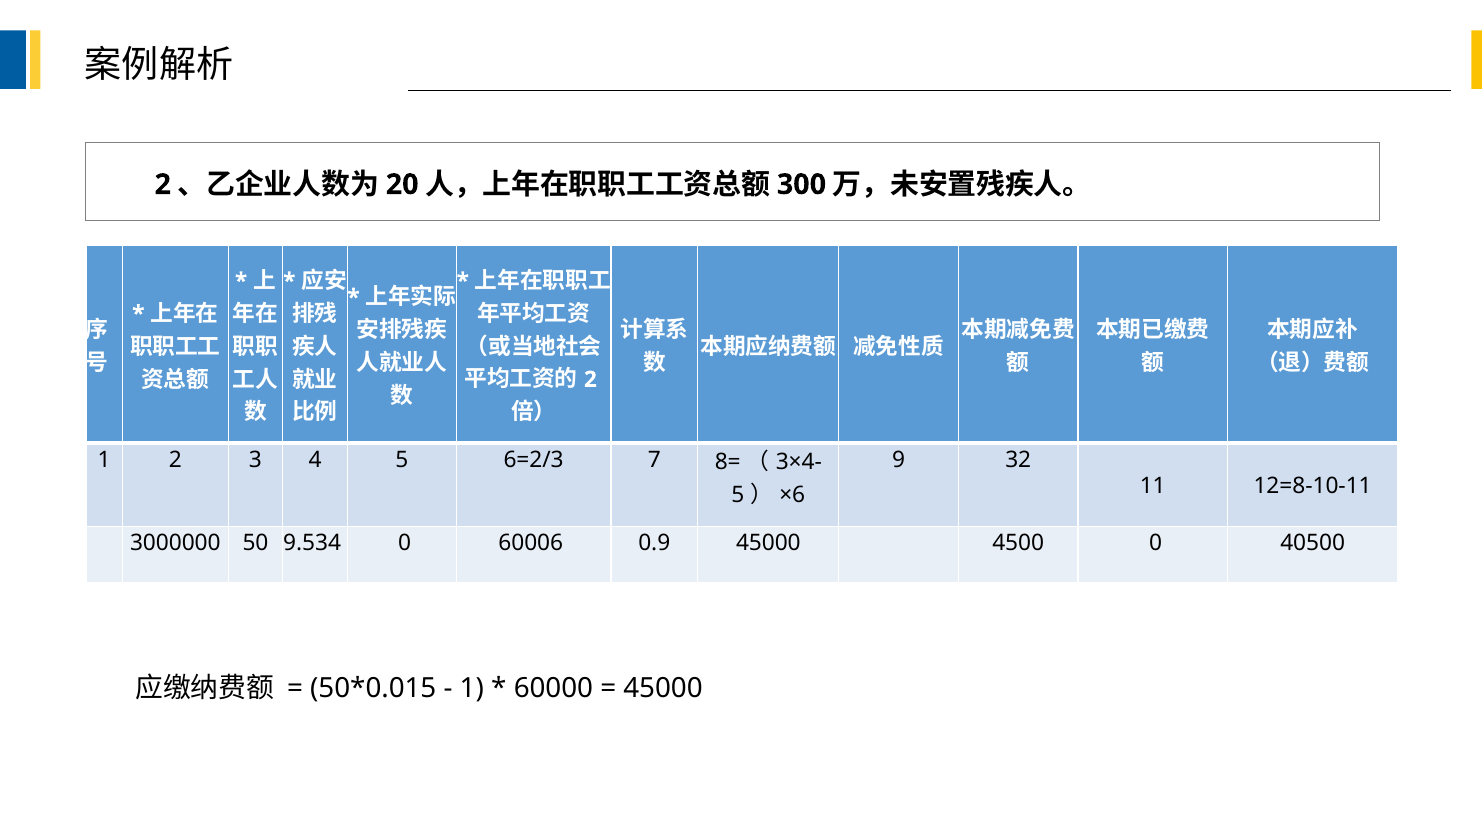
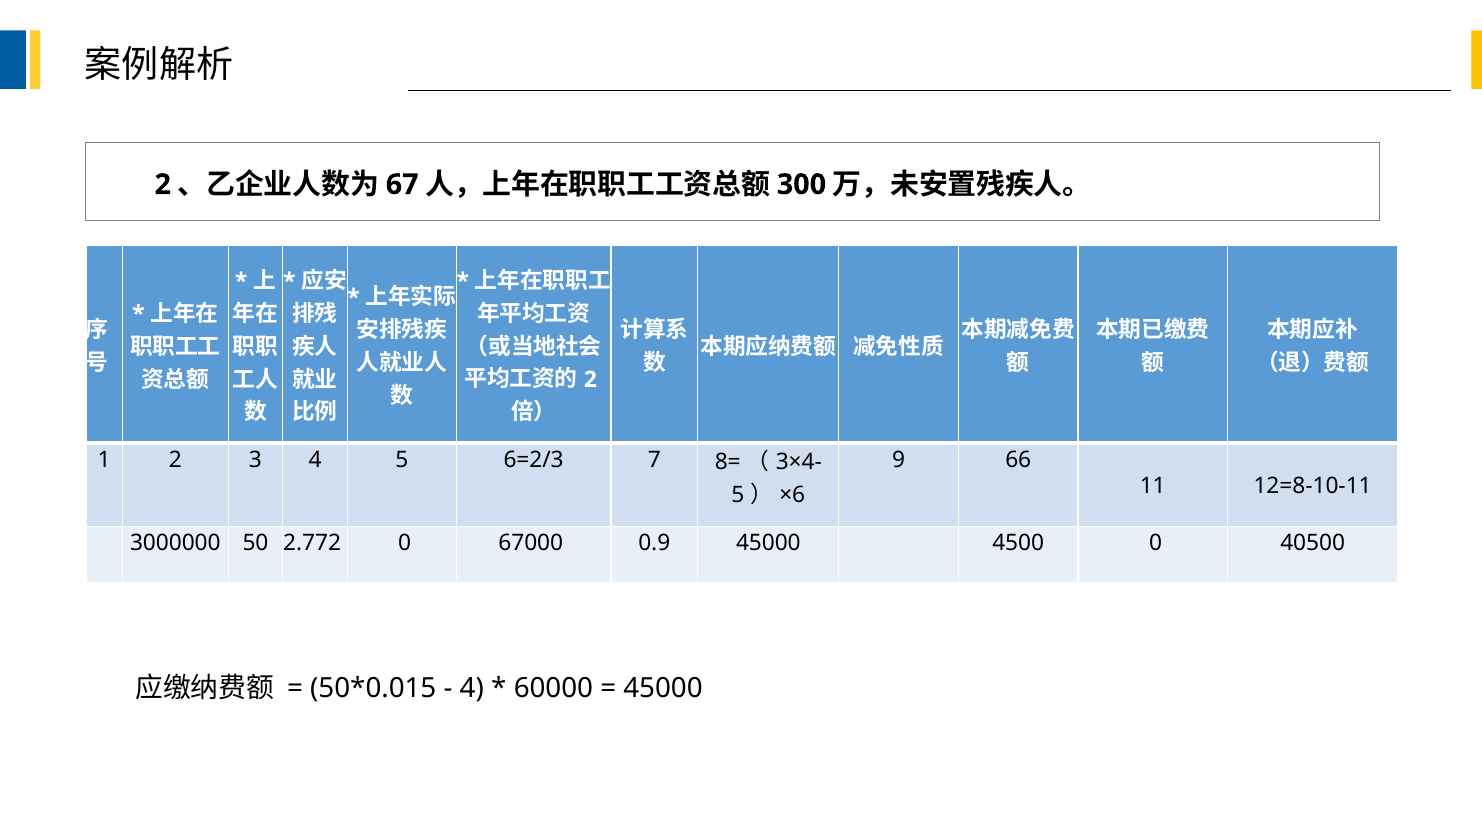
20: 20 -> 67 (402, 185)
32: 32 -> 66 (1018, 460)
9.534: 9.534 -> 2.772 (312, 544)
60006: 60006 -> 67000 (531, 544)
1: 1 -> 4 (472, 689)
